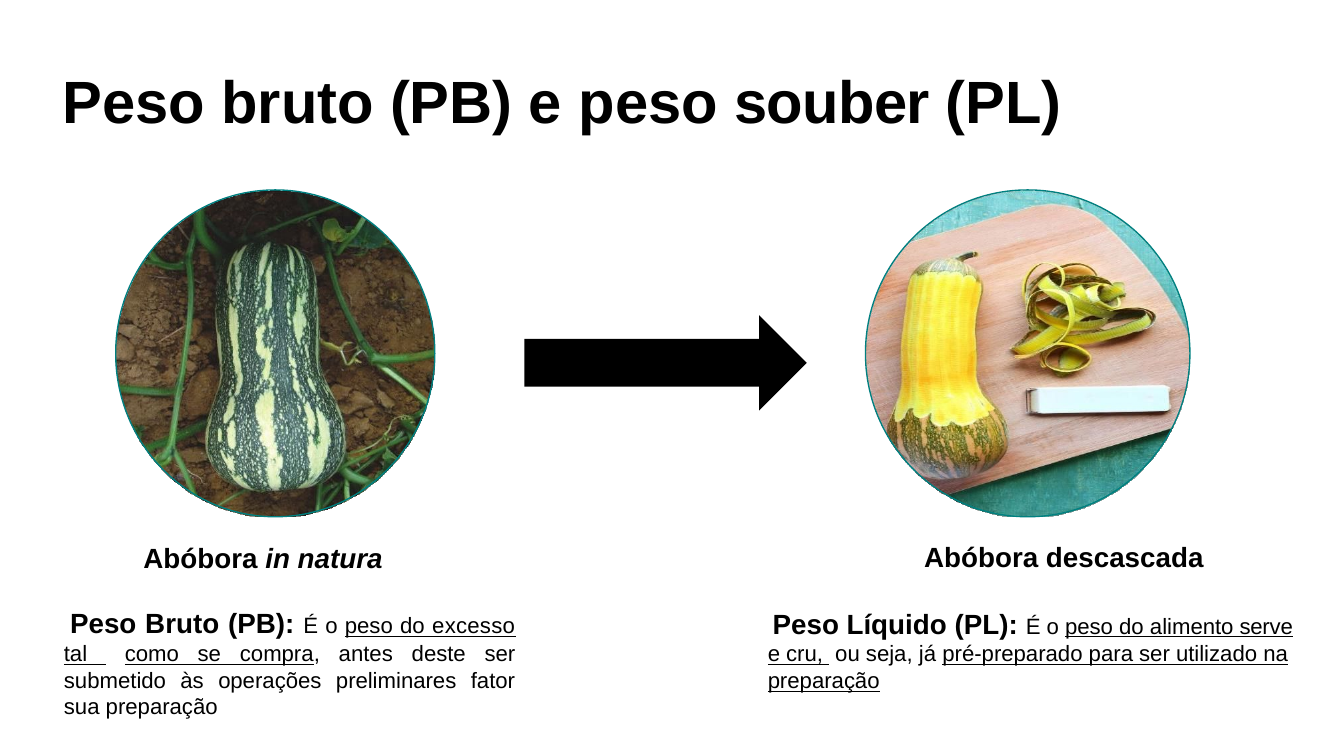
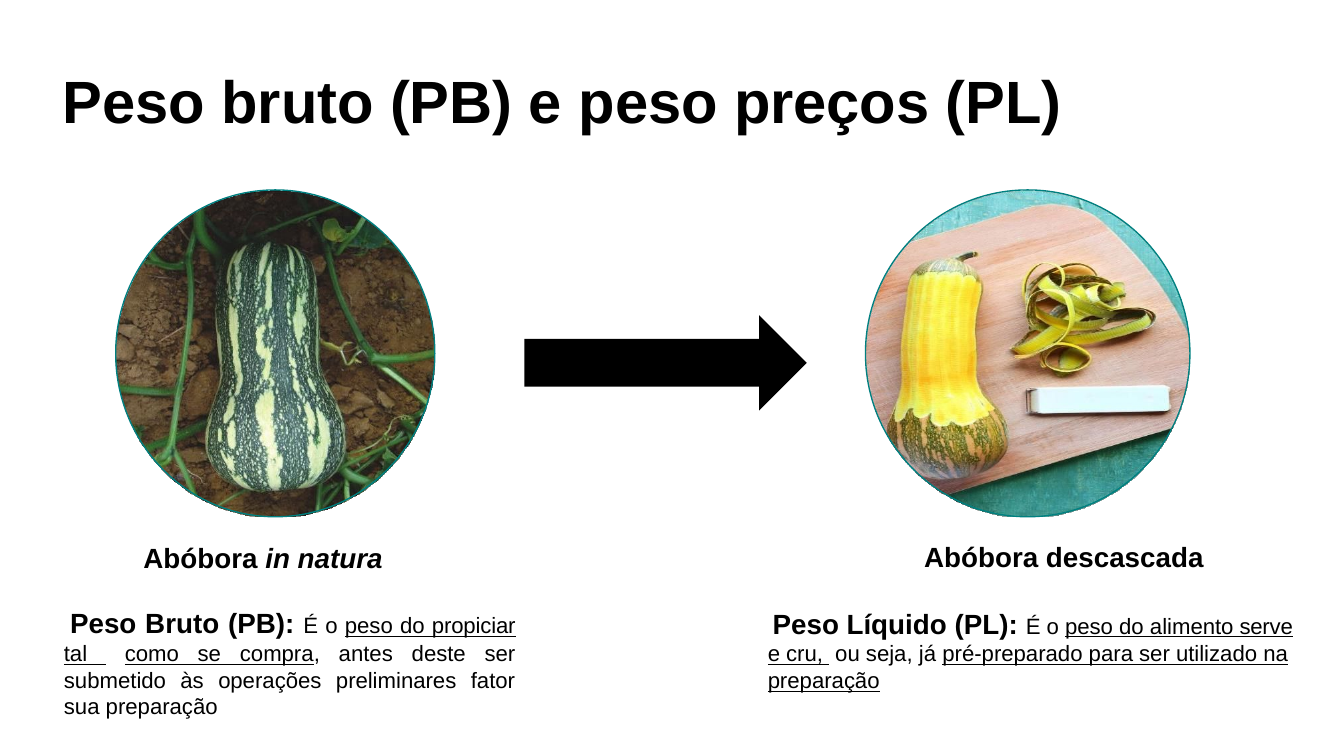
souber: souber -> preços (832, 103)
excesso: excesso -> propiciar (474, 627)
